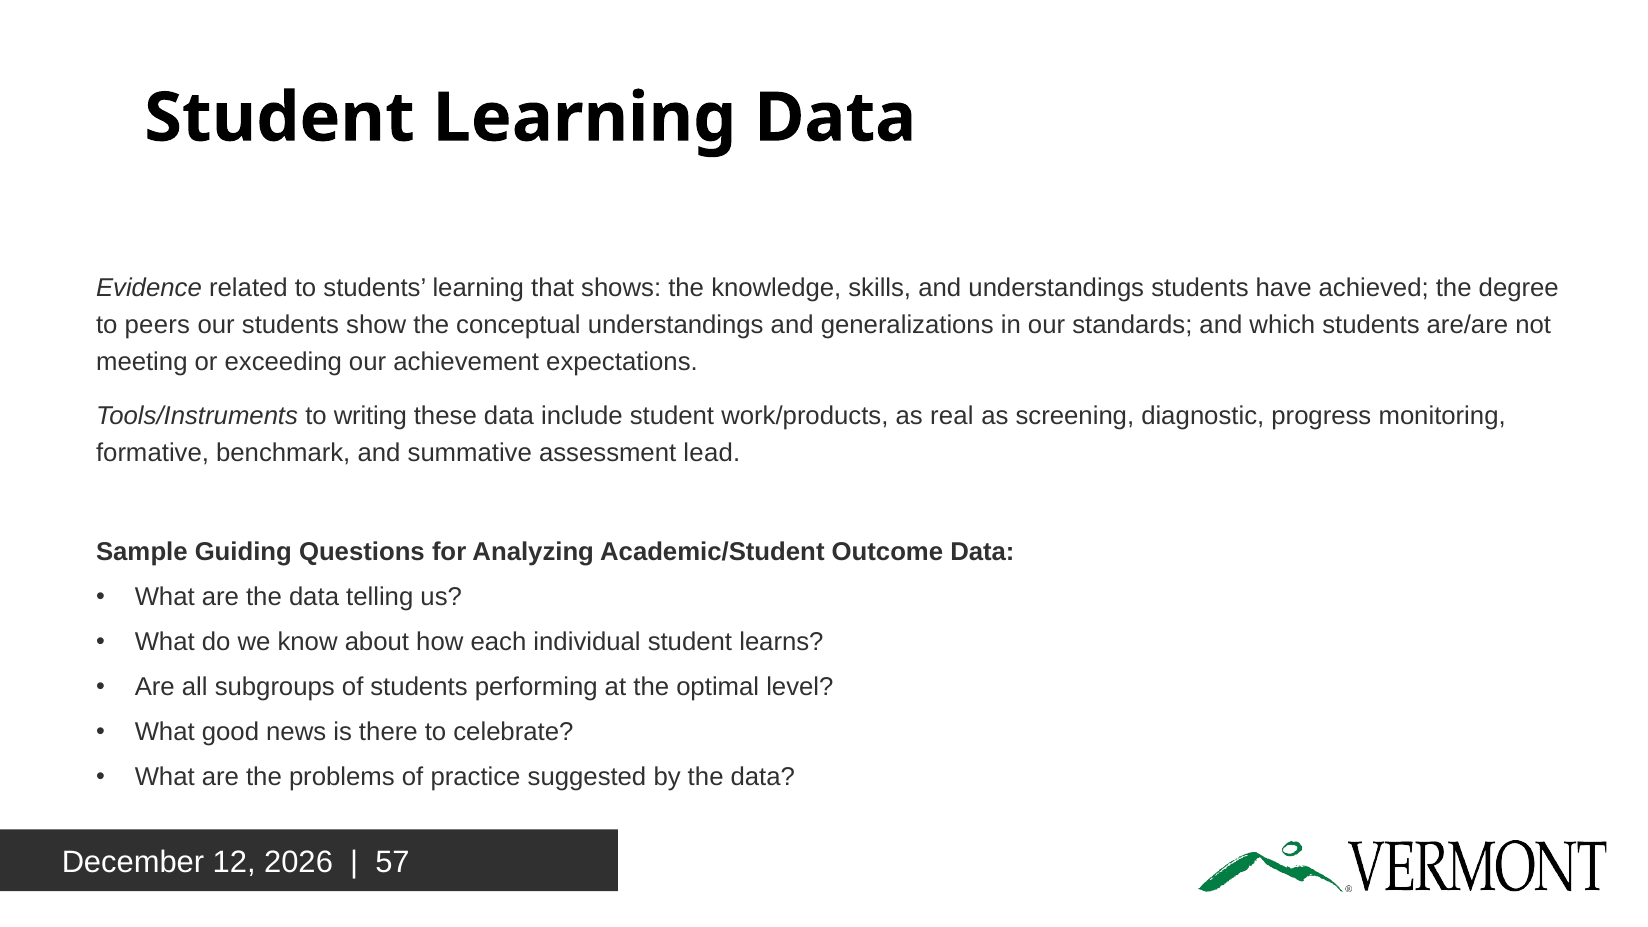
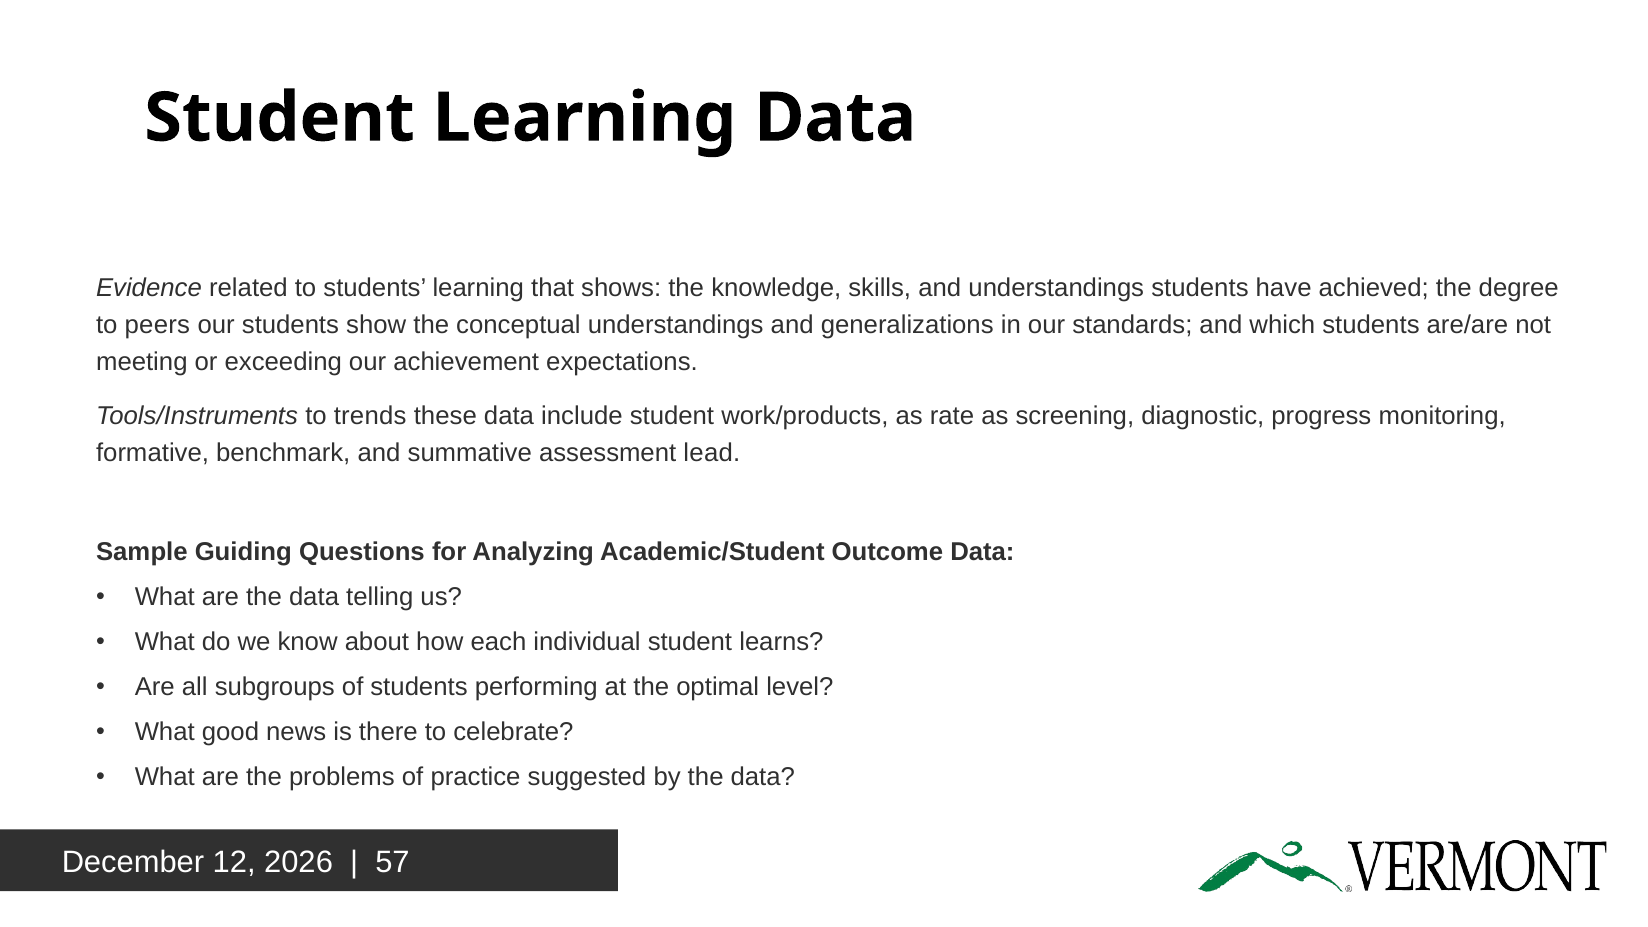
writing: writing -> trends (370, 416)
real: real -> rate (952, 416)
